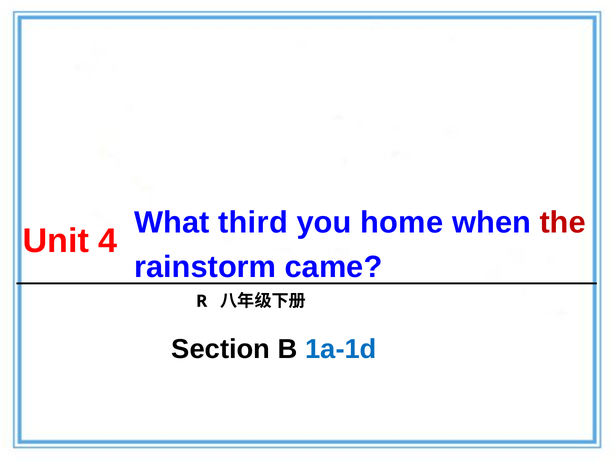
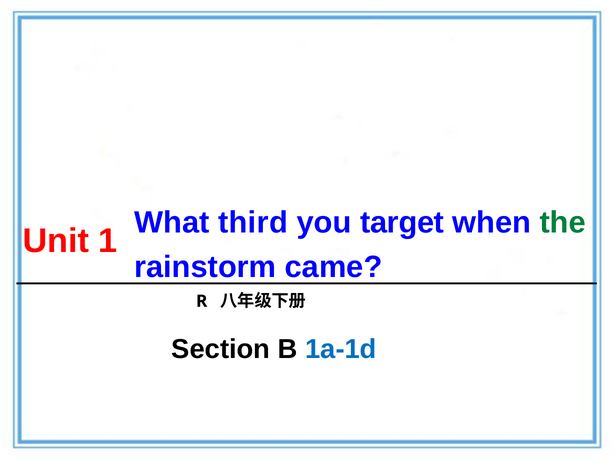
home: home -> target (402, 223)
the colour: red -> green (563, 223)
4: 4 -> 1 (108, 241)
